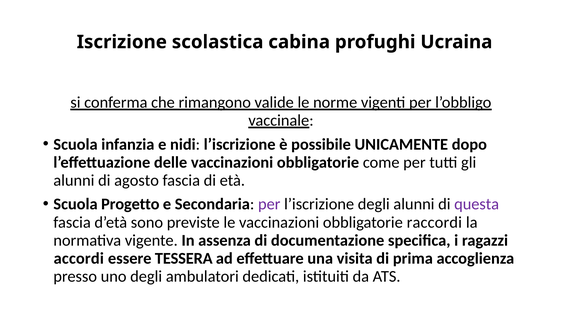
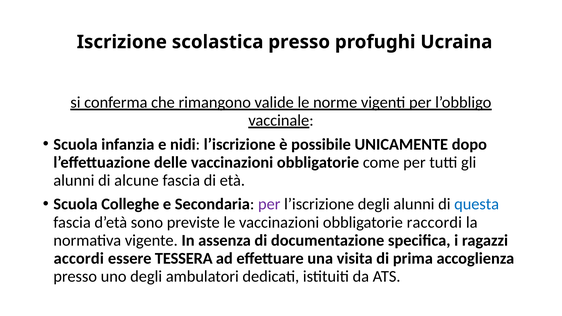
scolastica cabina: cabina -> presso (299, 42)
agosto: agosto -> alcune (136, 180)
Progetto: Progetto -> Colleghe (130, 204)
questa colour: purple -> blue (477, 204)
